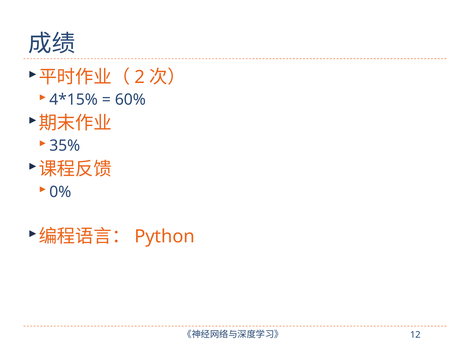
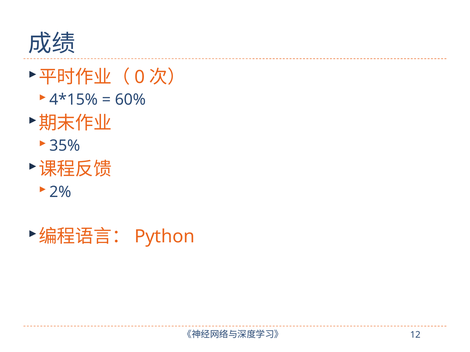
2: 2 -> 0 (140, 77)
0%: 0% -> 2% (60, 192)
